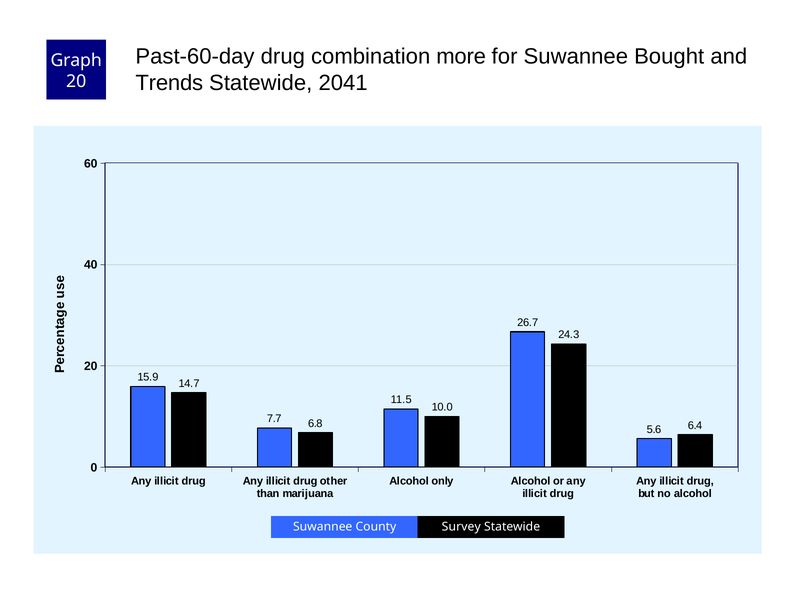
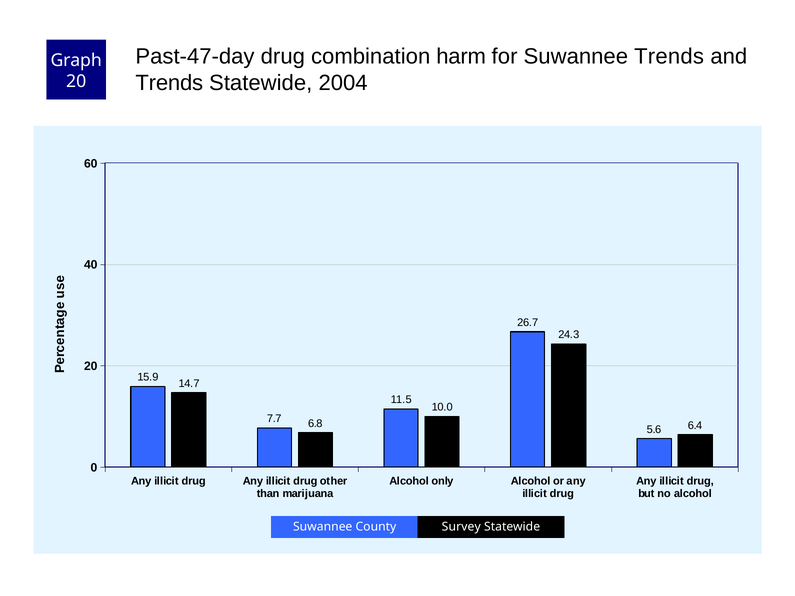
Past-60-day: Past-60-day -> Past-47-day (195, 57)
more: more -> harm (461, 57)
Suwannee Bought: Bought -> Trends (669, 57)
2041: 2041 -> 2004 (343, 83)
